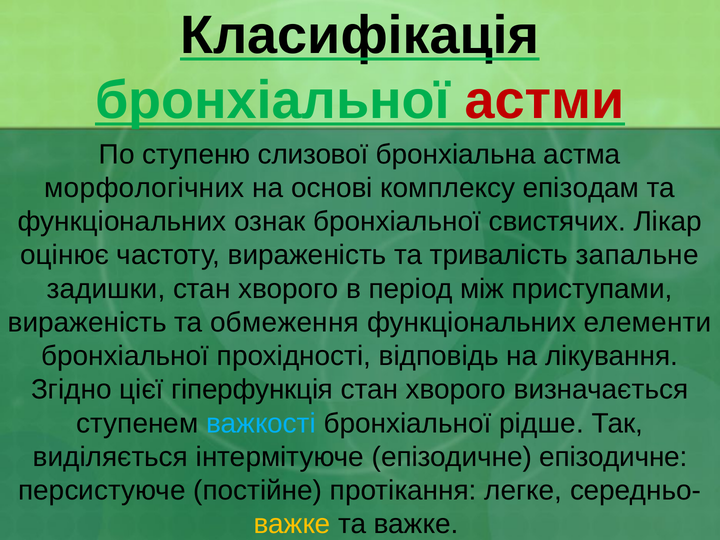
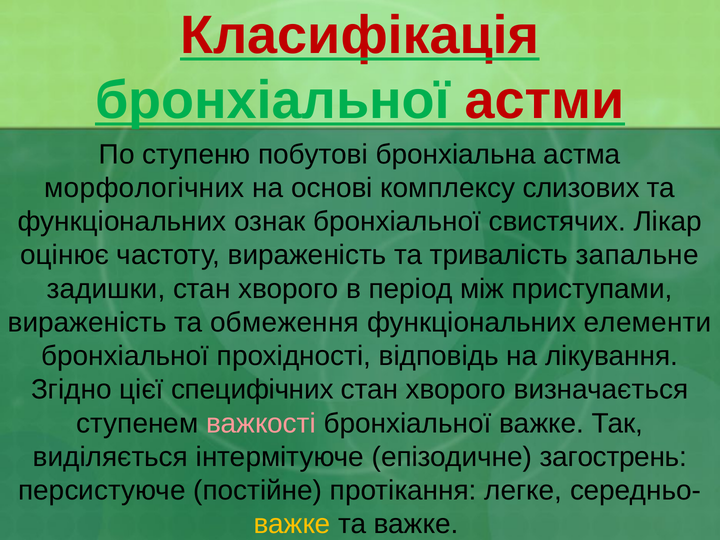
Класифікація colour: black -> red (360, 35)
слизової: слизової -> побутові (313, 154)
епізодам: епізодам -> слизових (581, 188)
гіперфункція: гіперфункція -> специфічних (252, 390)
важкості colour: light blue -> pink (261, 423)
бронхіальної рідше: рідше -> важке (542, 423)
епізодичне епізодичне: епізодичне -> загострень (613, 457)
